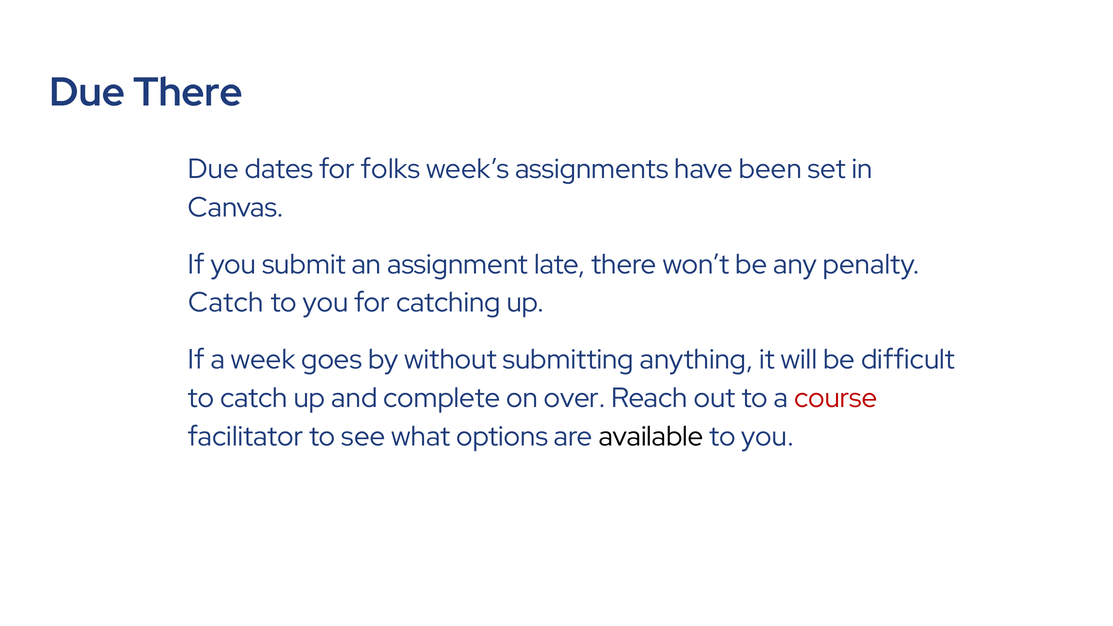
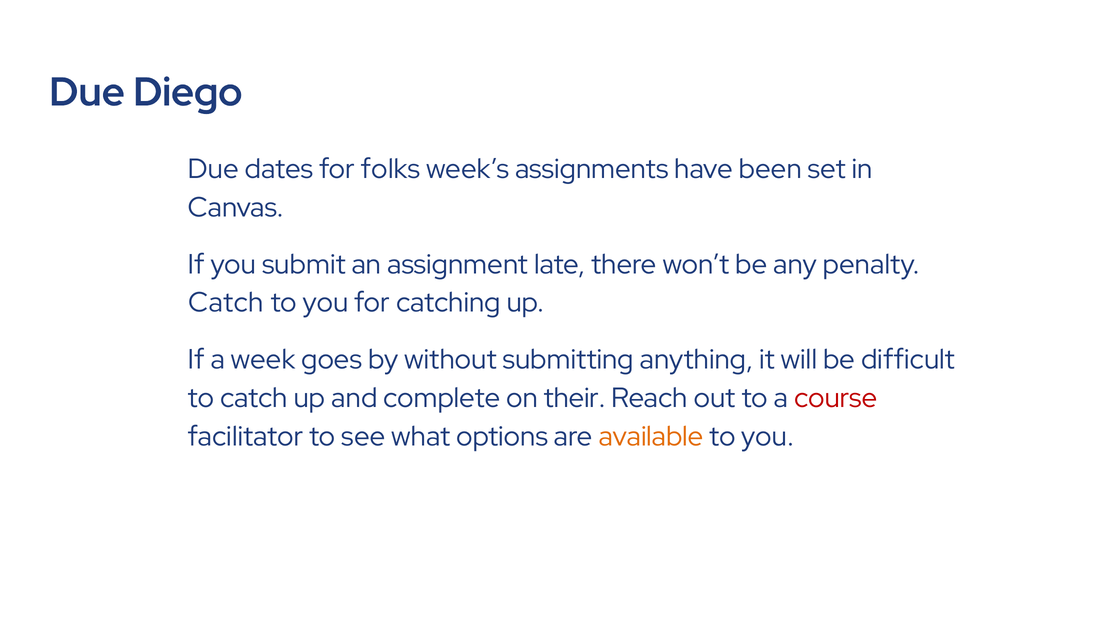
Due There: There -> Diego (188, 92)
over: over -> their (575, 398)
available colour: black -> orange (651, 436)
